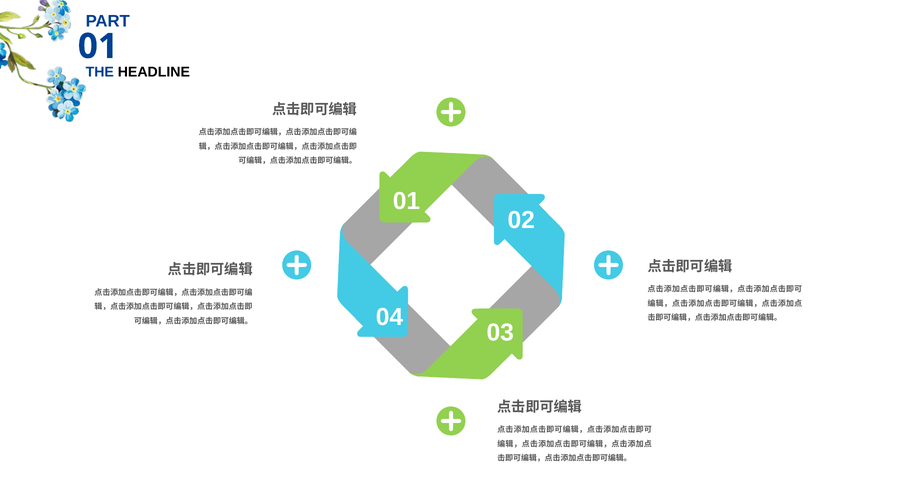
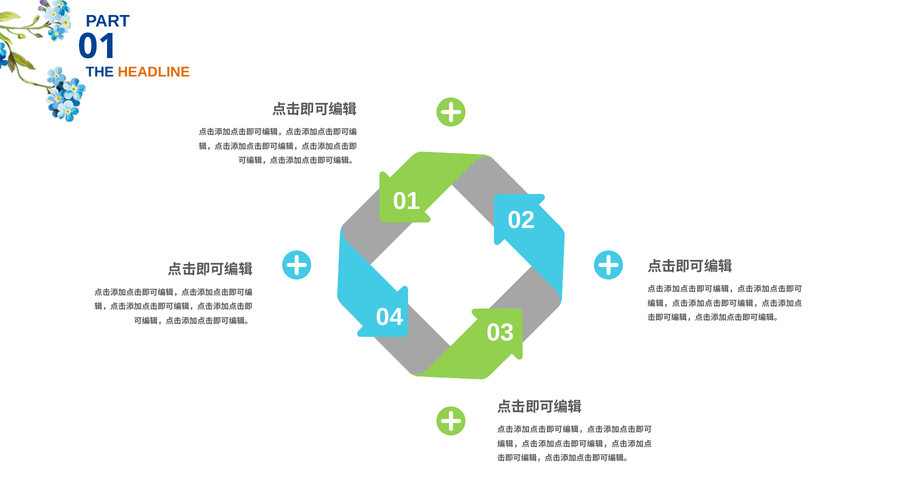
HEADLINE colour: black -> orange (154, 72)
